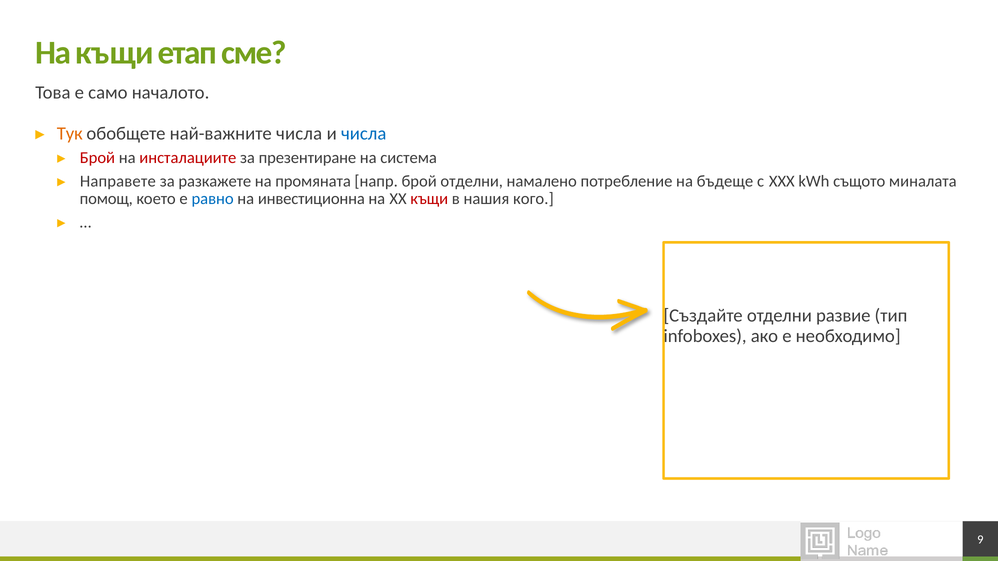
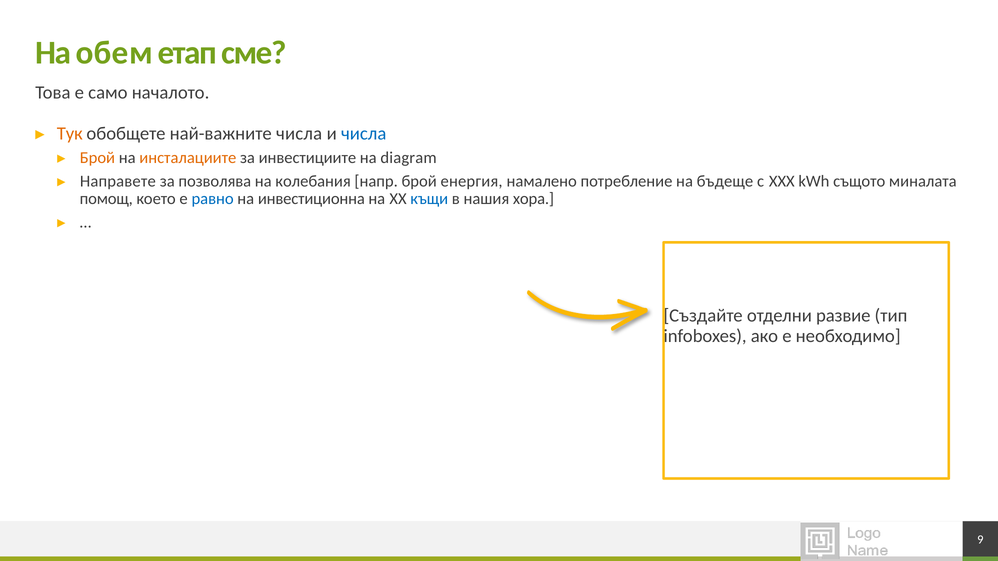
На къщи: къщи -> обем (114, 53)
Брой colour: red -> orange (97, 158)
инсталациите colour: red -> orange (188, 158)
презентиране: презентиране -> инвестициите (307, 158)
система: система -> diagram (409, 158)
разкажете: разкажете -> позволява (215, 181)
промяната: промяната -> колебания (313, 181)
брой отделни: отделни -> енергия (472, 181)
къщи colour: red -> blue (429, 199)
кого: кого -> хора (533, 199)
